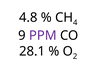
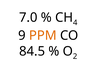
4.8: 4.8 -> 7.0 (28, 17)
PPM colour: purple -> orange (43, 35)
28.1: 28.1 -> 84.5 (32, 51)
